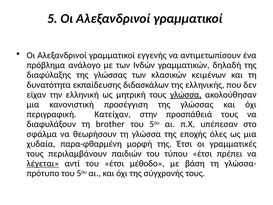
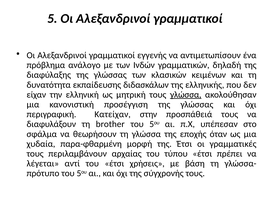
όλες: όλες -> όταν (218, 134)
παιδιών: παιδιών -> αρχαίας (127, 153)
λέγεται underline: present -> none (43, 163)
μέθοδο: μέθοδο -> χρήσεις (147, 163)
